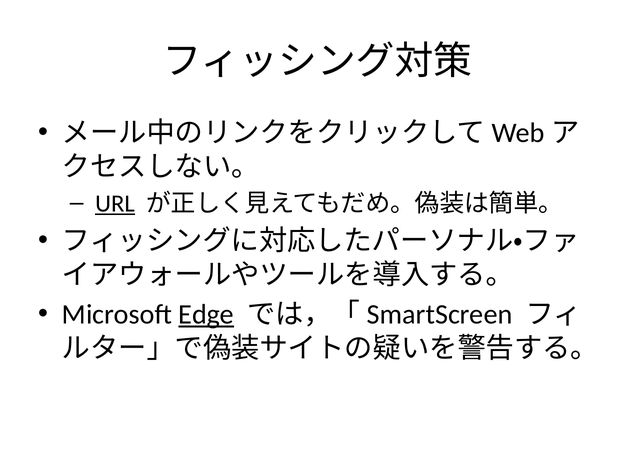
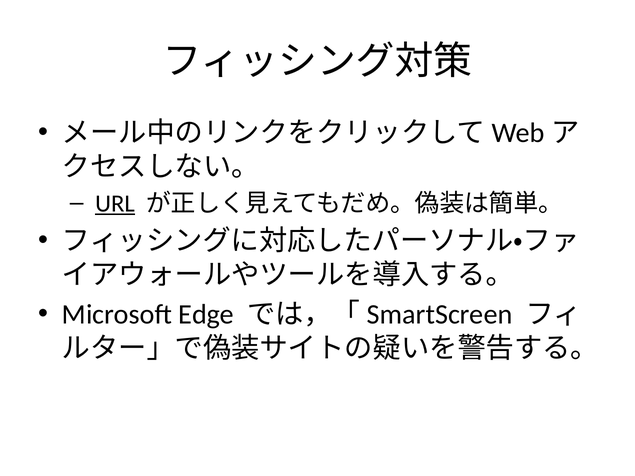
Edge underline: present -> none (206, 315)
